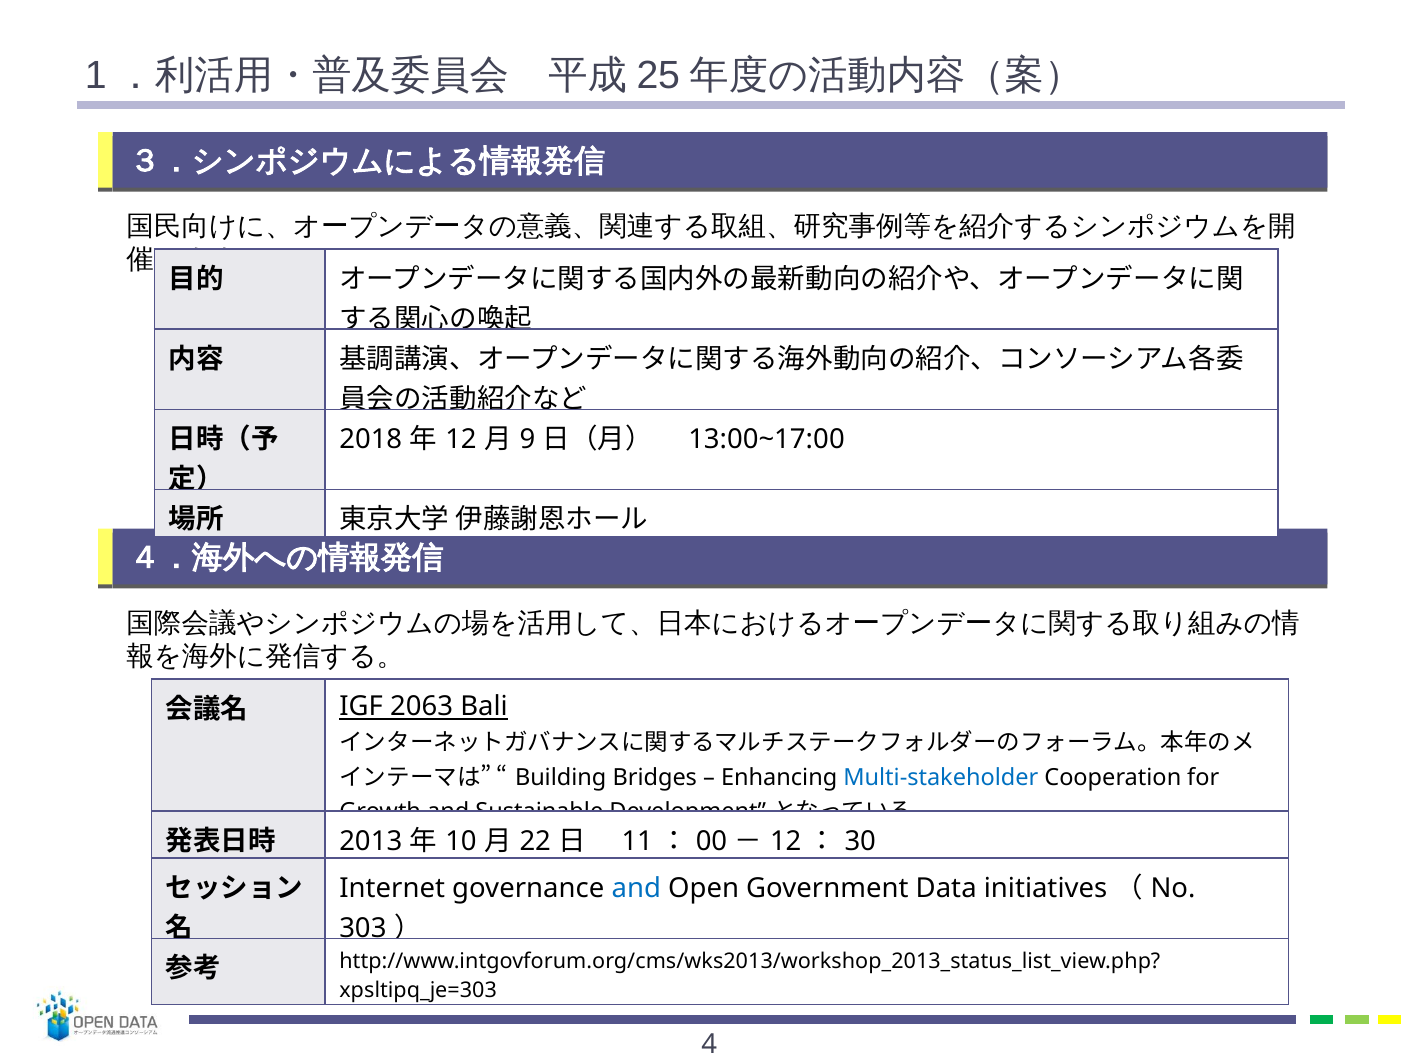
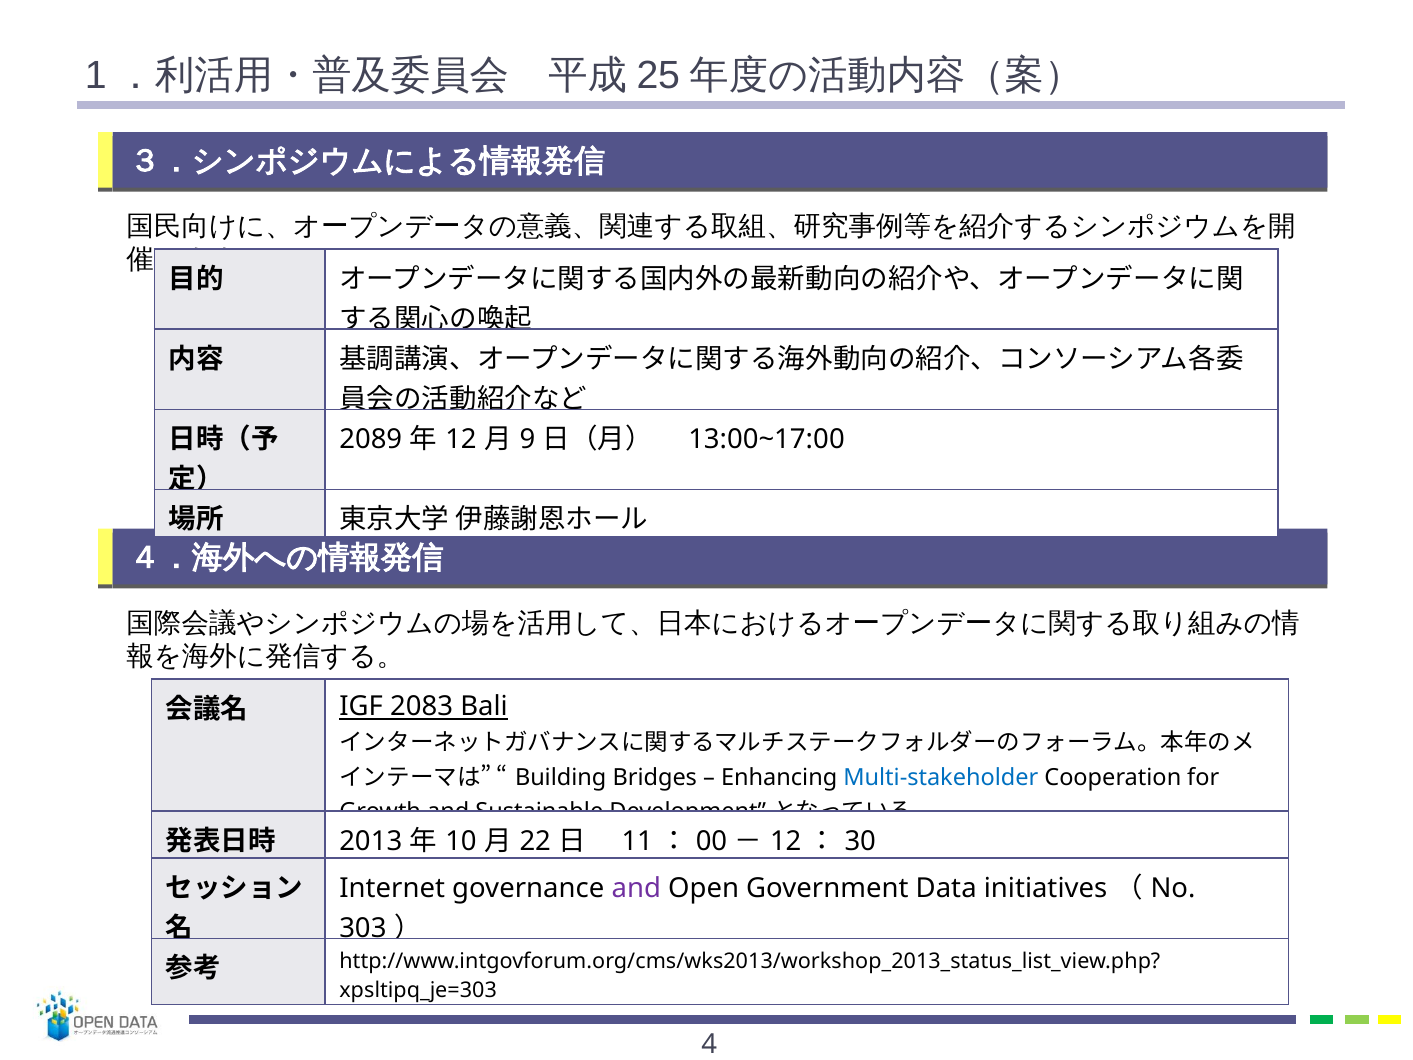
2018: 2018 -> 2089 (371, 439)
2063: 2063 -> 2083 (421, 706)
and colour: blue -> purple (636, 888)
